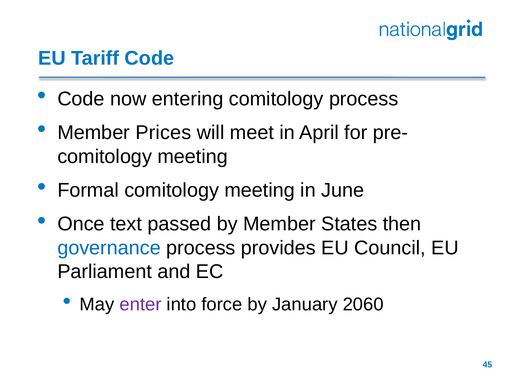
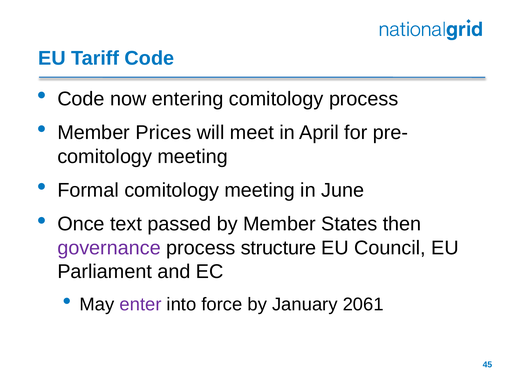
governance colour: blue -> purple (109, 248)
provides: provides -> structure (279, 248)
2060: 2060 -> 2061 (363, 304)
